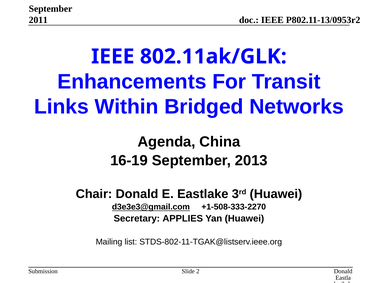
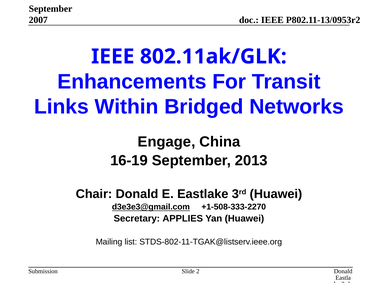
2011: 2011 -> 2007 (38, 20)
Agenda: Agenda -> Engage (166, 142)
